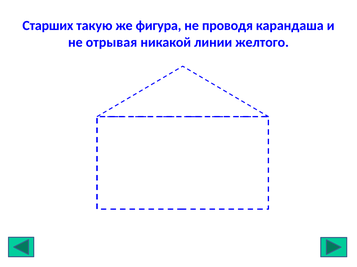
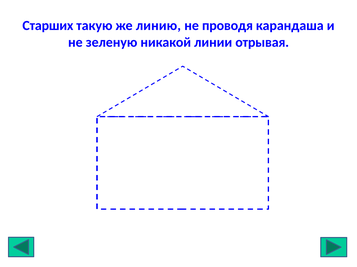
фигура: фигура -> линию (158, 26)
отрывая: отрывая -> зеленую (112, 42)
желтого: желтого -> отрывая (262, 42)
